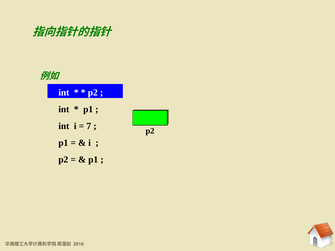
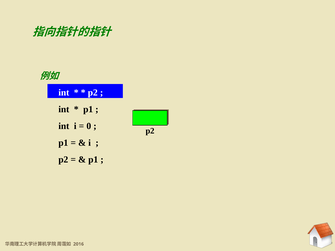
7: 7 -> 0 (89, 126)
